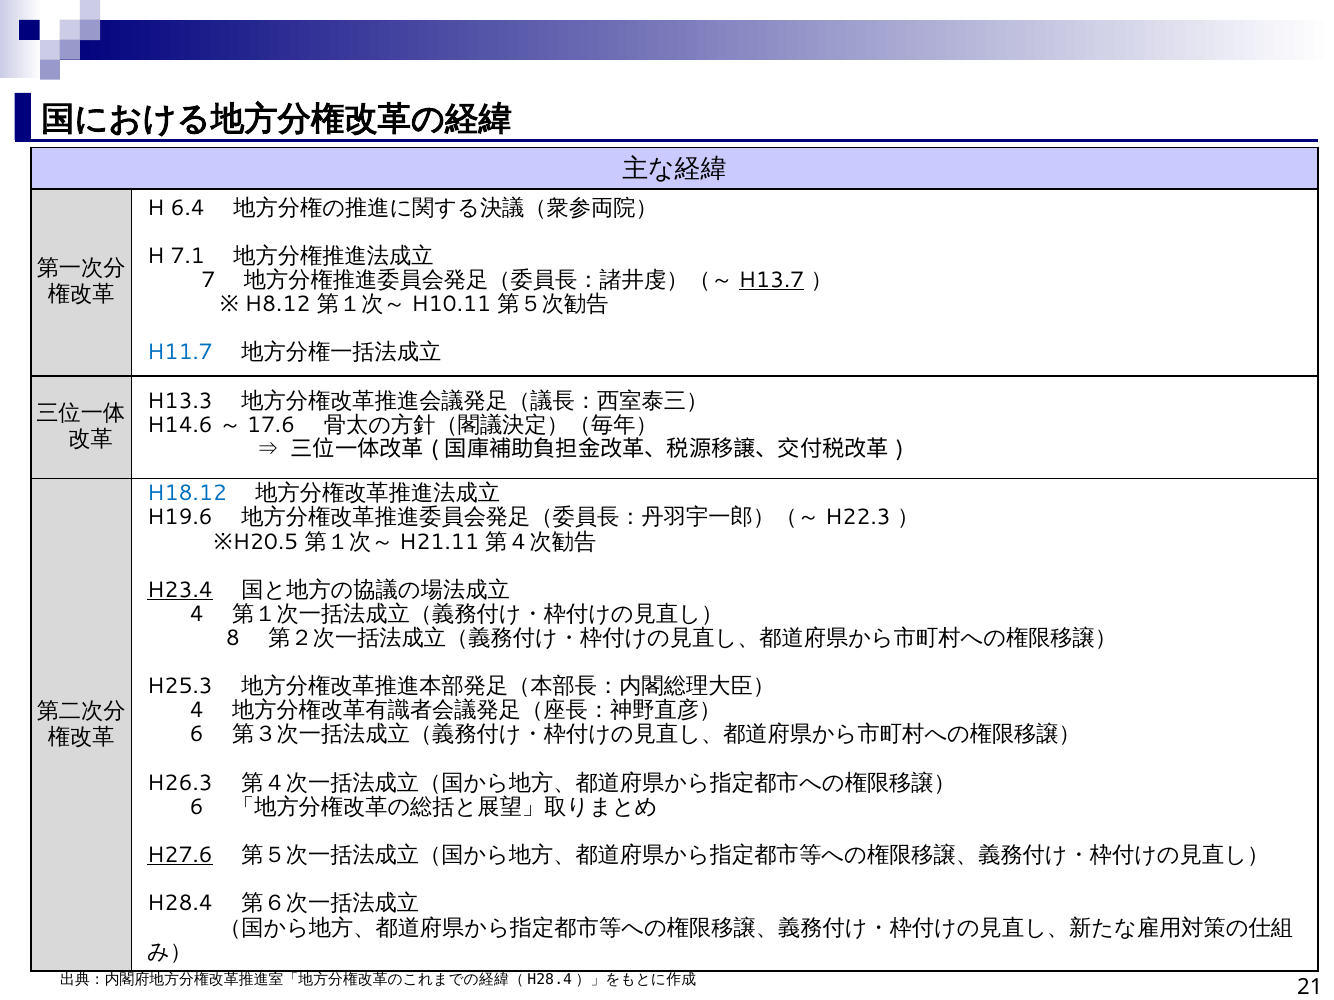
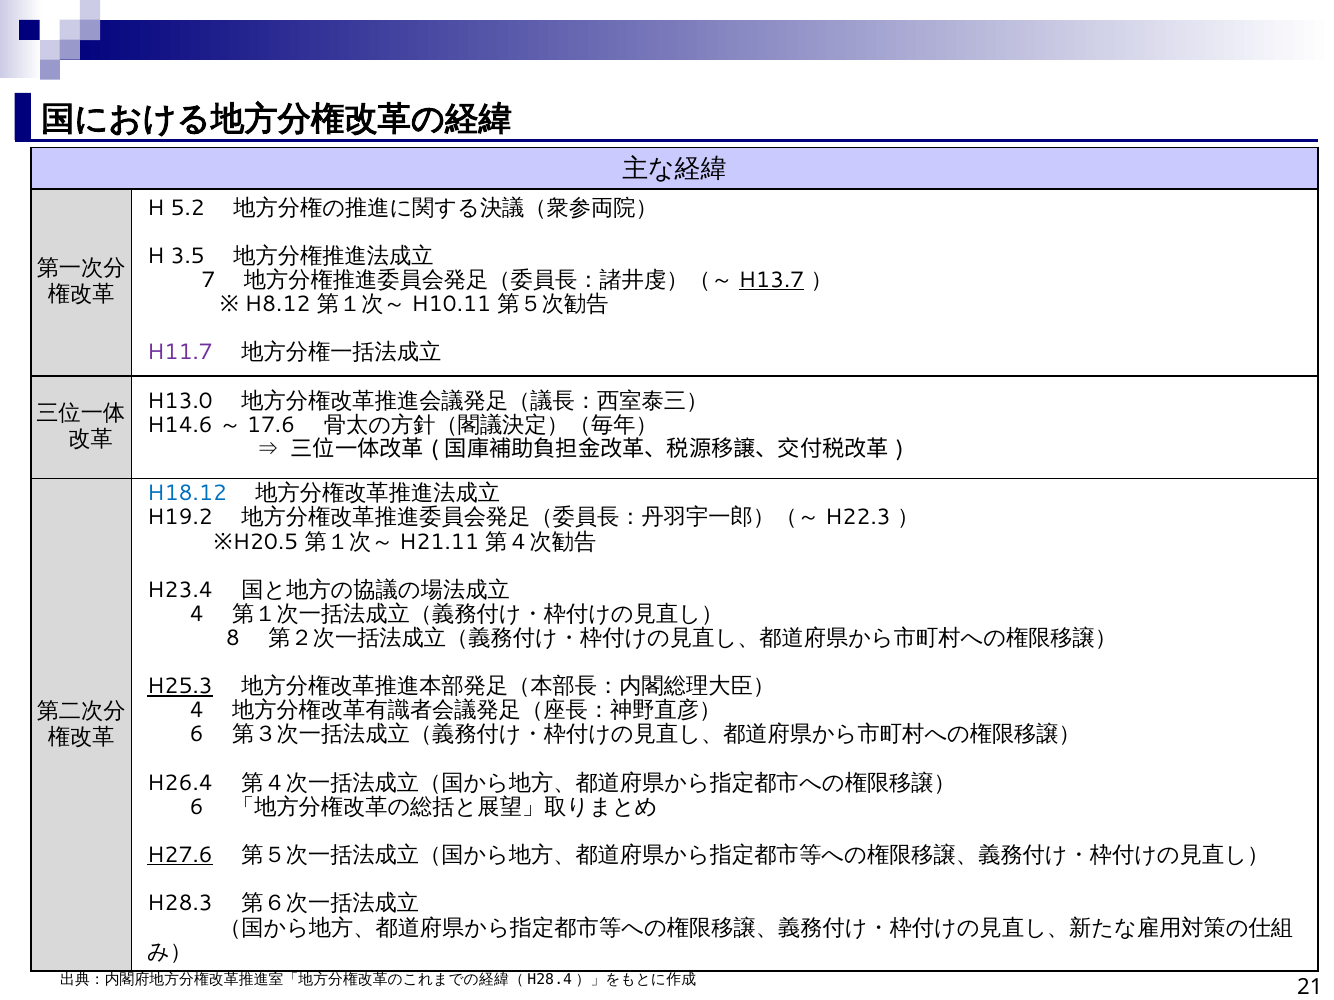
6.4: 6.4 -> 5.2 (188, 208)
7.1: 7.1 -> 3.5 (188, 256)
H11.7 colour: blue -> purple (180, 353)
H13.3: H13.3 -> H13.0 (180, 401)
H19.6: H19.6 -> H19.2 (180, 518)
H23.4 underline: present -> none (180, 590)
H25.3 underline: none -> present (180, 687)
H26.3: H26.3 -> H26.4 (180, 783)
H28.4: H28.4 -> H28.3 (180, 904)
